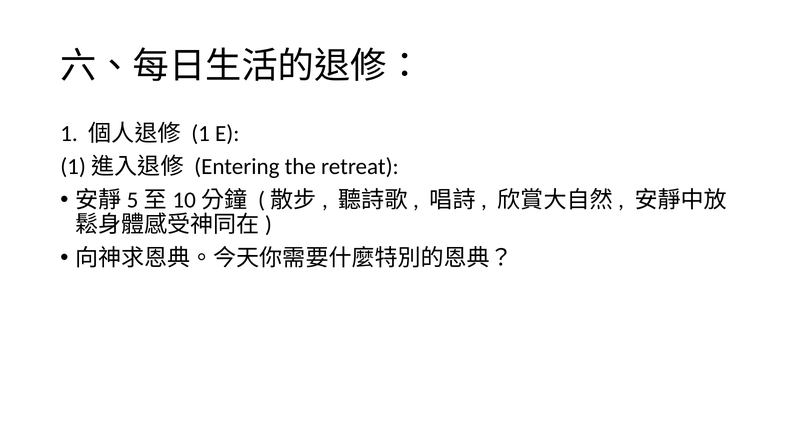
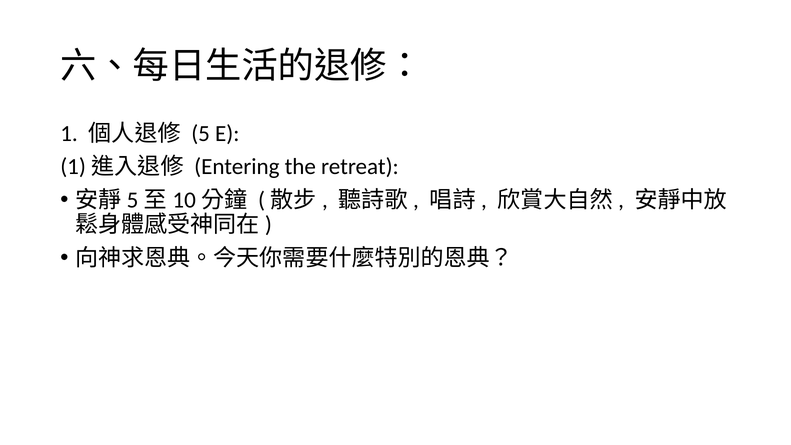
1: 1 -> 5 (201, 134)
